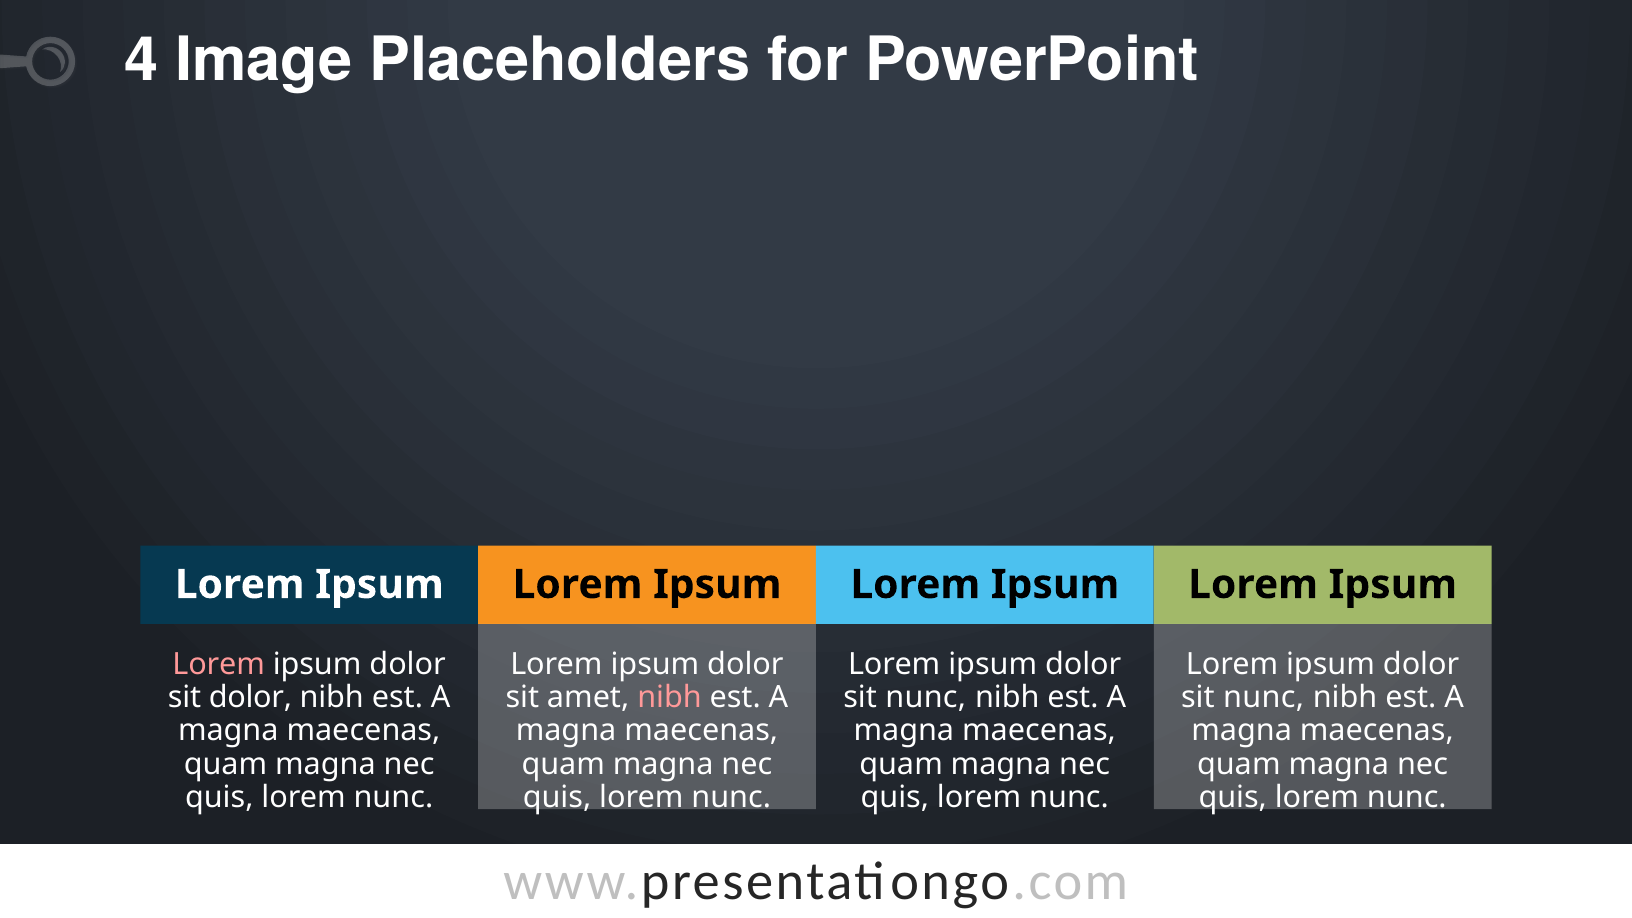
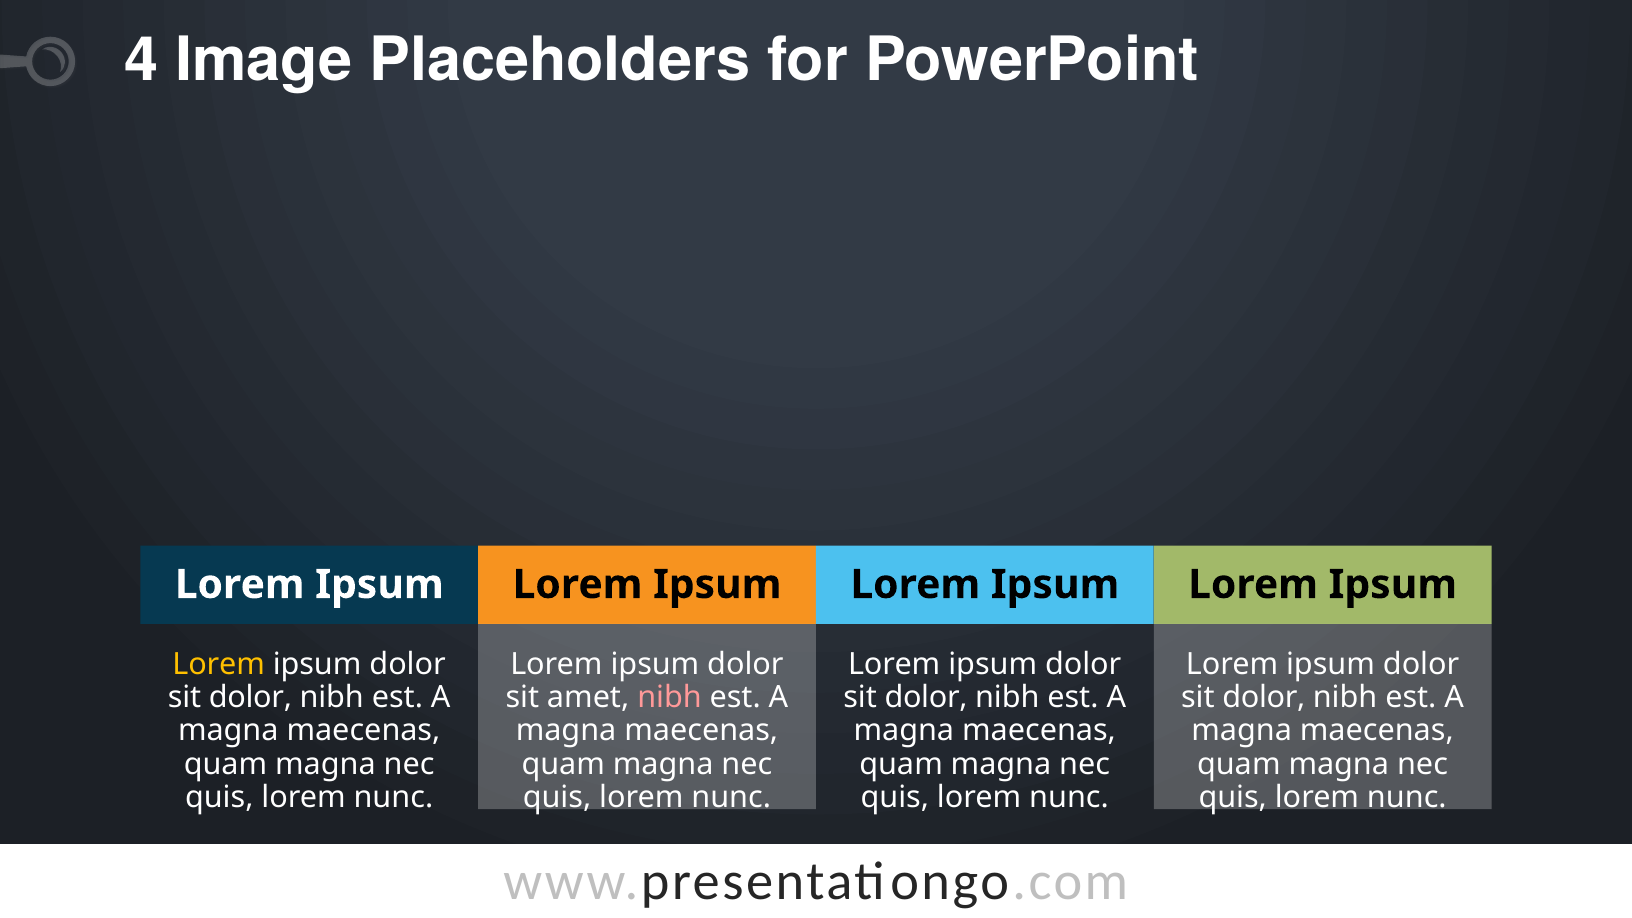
Lorem colour: pink -> yellow (219, 665)
nunc: nunc -> dolor (926, 698)
nunc: nunc -> dolor (1264, 698)
